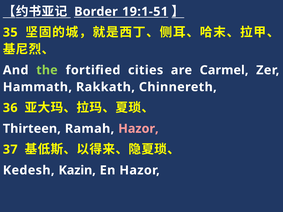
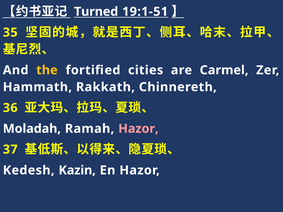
Border: Border -> Turned (96, 12)
the colour: light green -> yellow (47, 70)
Thirteen: Thirteen -> Moladah (32, 129)
